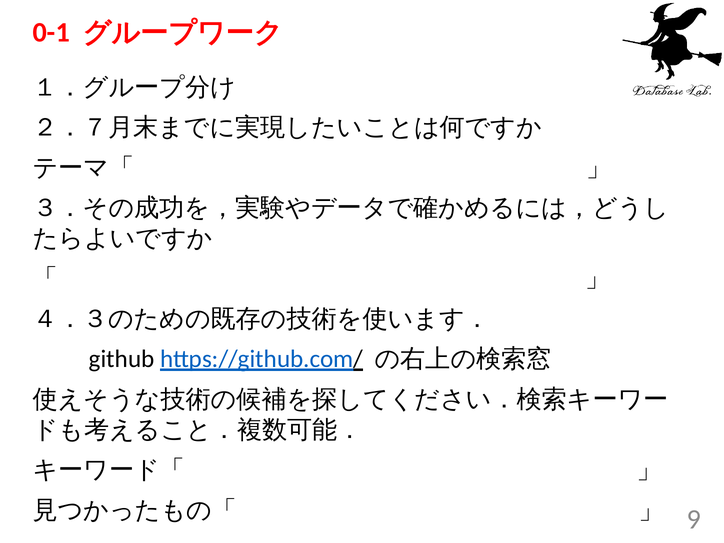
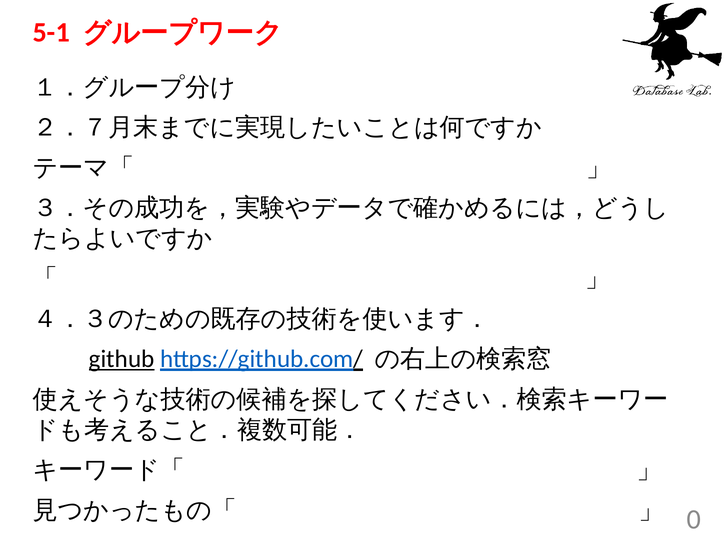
0-1: 0-1 -> 5-1 (51, 32)
github underline: none -> present (122, 359)
9: 9 -> 0 (694, 519)
